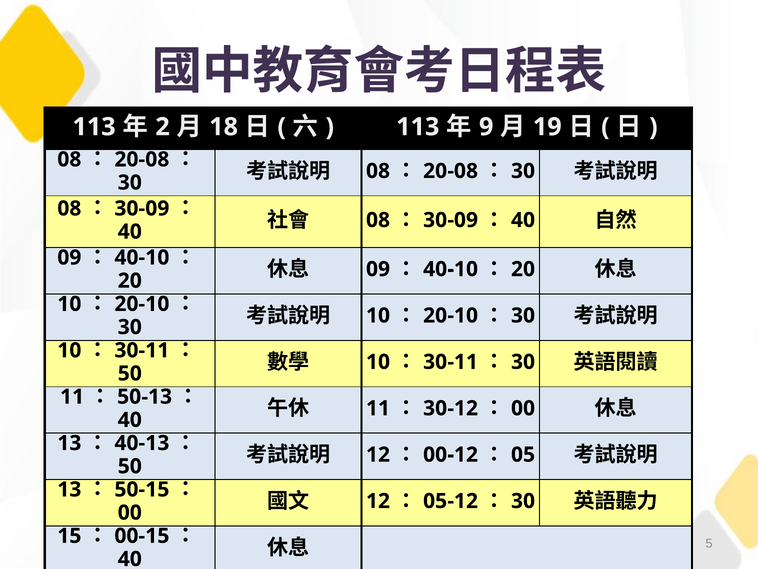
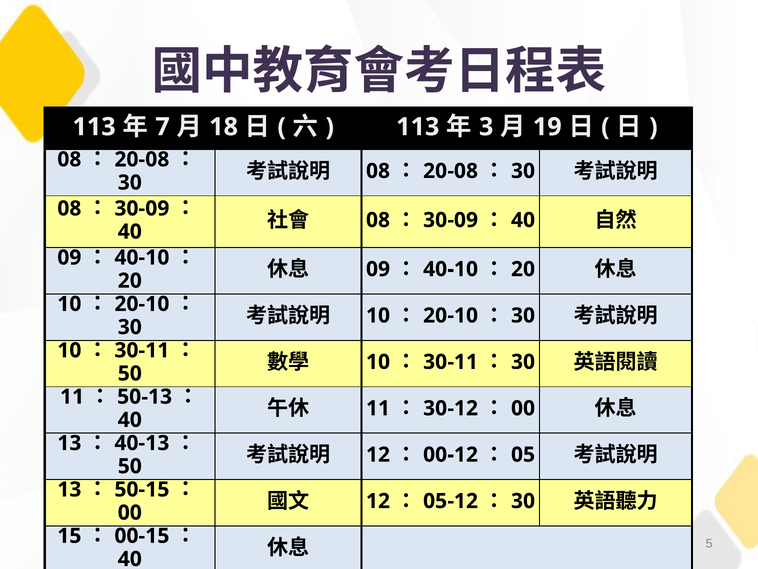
2: 2 -> 7 (163, 127)
9: 9 -> 3 (486, 127)
